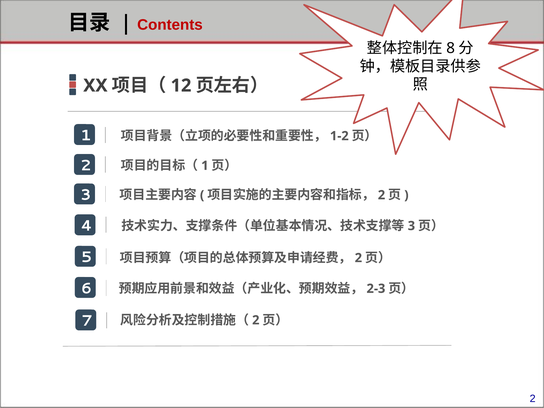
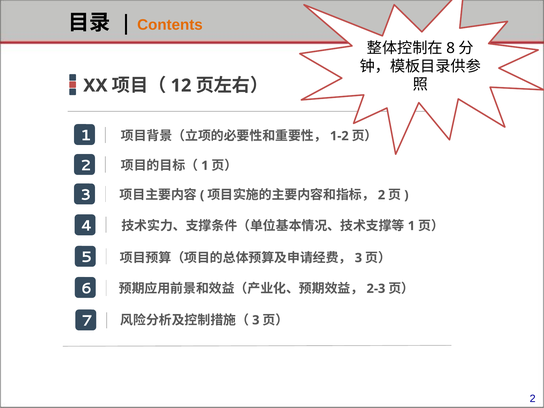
Contents colour: red -> orange (170, 25)
3: 3 -> 1 (411, 226)
2: 2 -> 3 (358, 258)
2: 2 -> 3 (256, 320)
